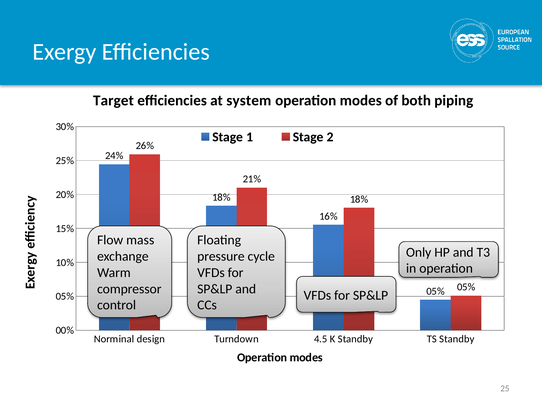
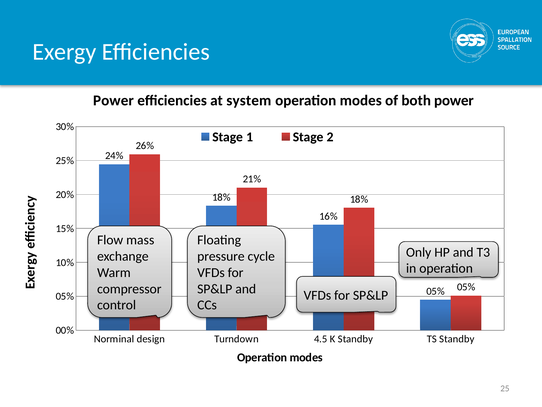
Target: Target -> Power (113, 101)
both piping: piping -> power (454, 101)
